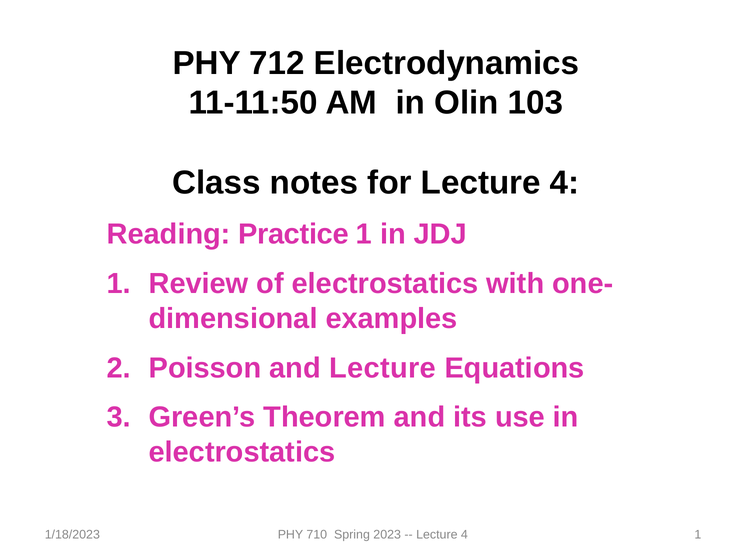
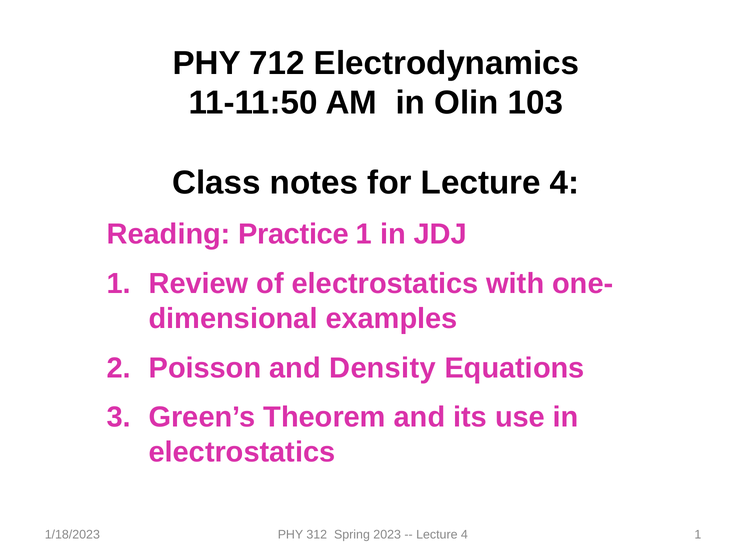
and Lecture: Lecture -> Density (383, 368)
710: 710 -> 312 (317, 534)
